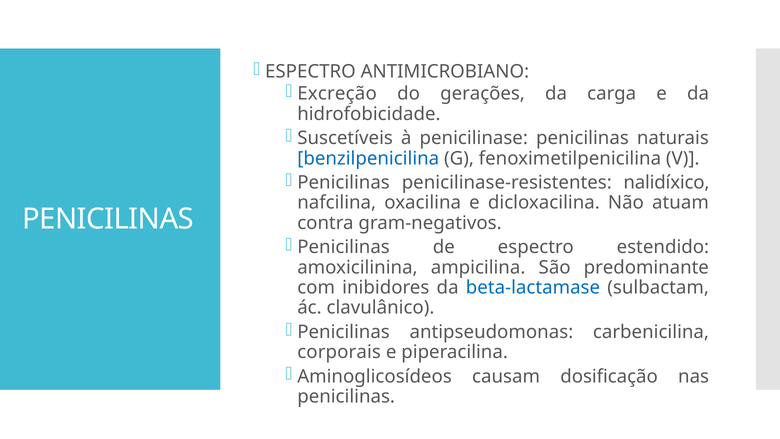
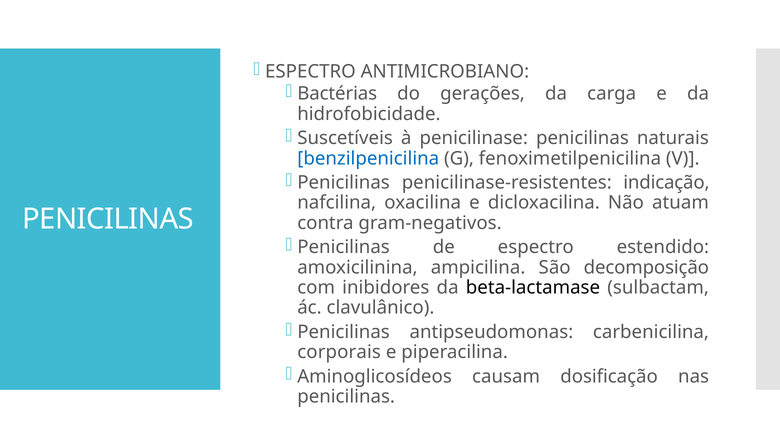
Excreção: Excreção -> Bactérias (337, 94)
nalidíxico: nalidíxico -> indicação (666, 182)
predominante: predominante -> decomposição (646, 267)
beta-lactamase colour: blue -> black (533, 287)
